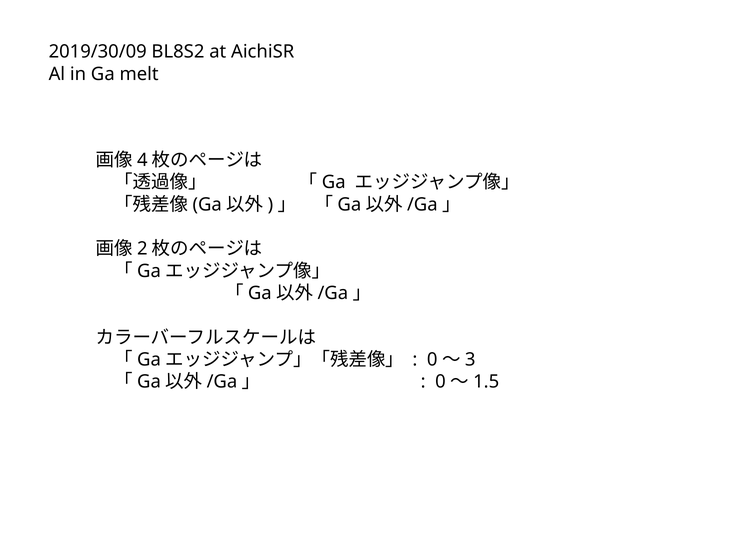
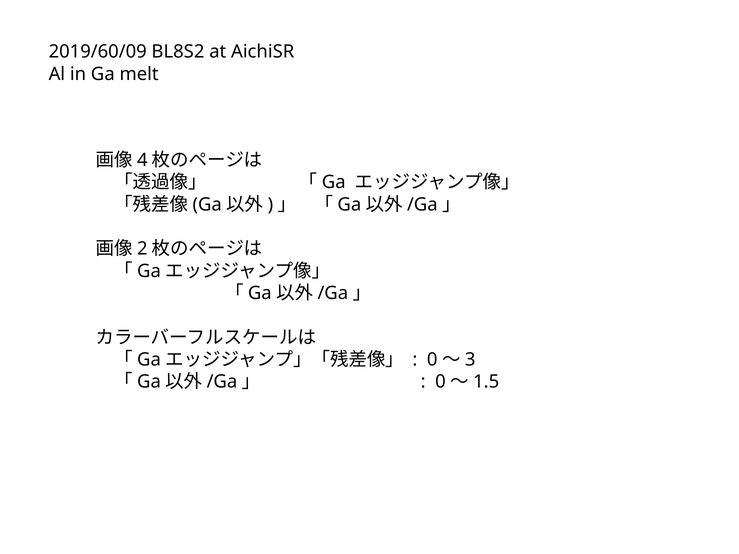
2019/30/09: 2019/30/09 -> 2019/60/09 (98, 52)
